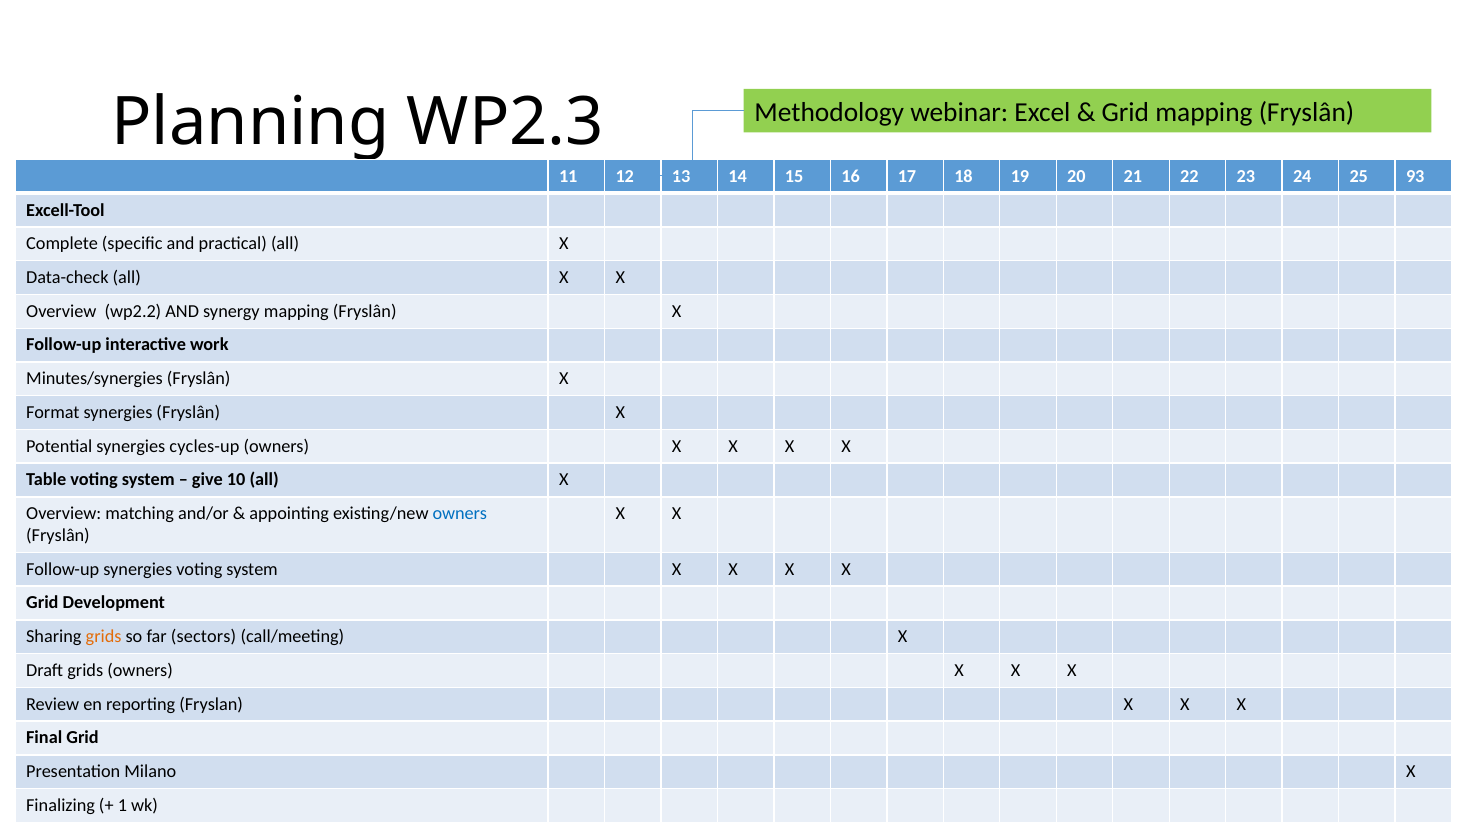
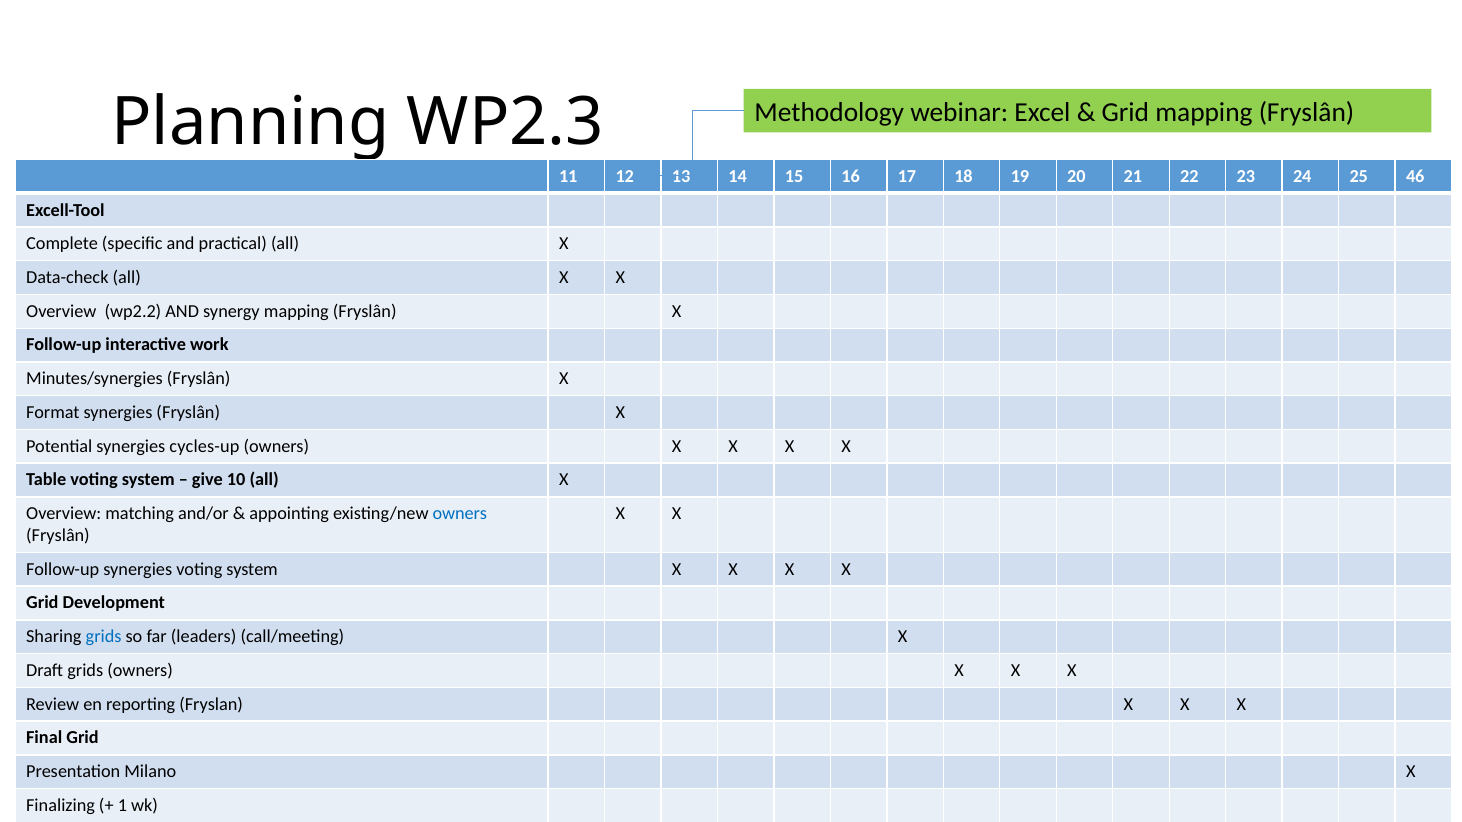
93: 93 -> 46 (1415, 176)
grids colour: orange -> blue (104, 637)
sectors: sectors -> leaders (204, 637)
